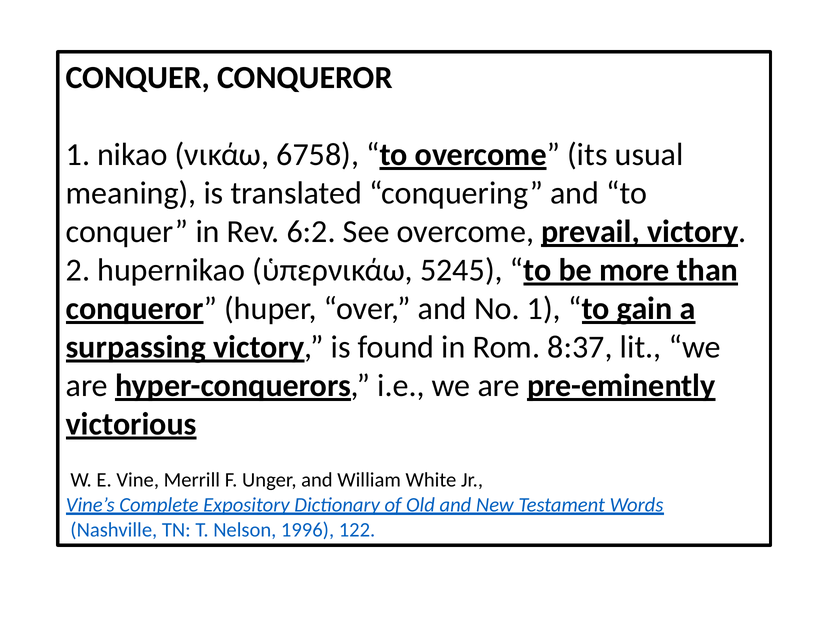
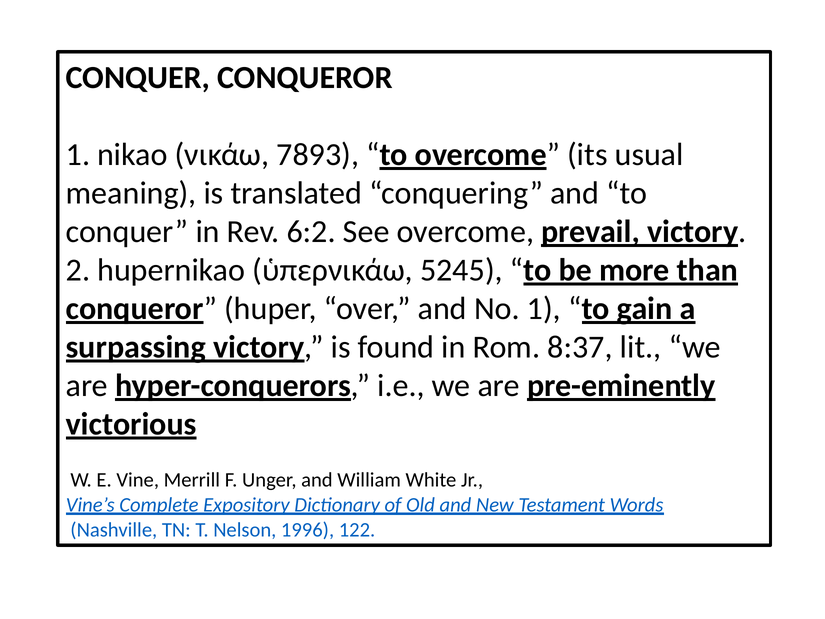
6758: 6758 -> 7893 (318, 155)
